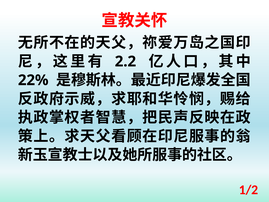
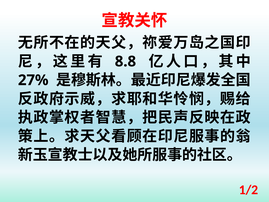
2.2: 2.2 -> 8.8 (125, 61)
22%: 22% -> 27% (33, 80)
